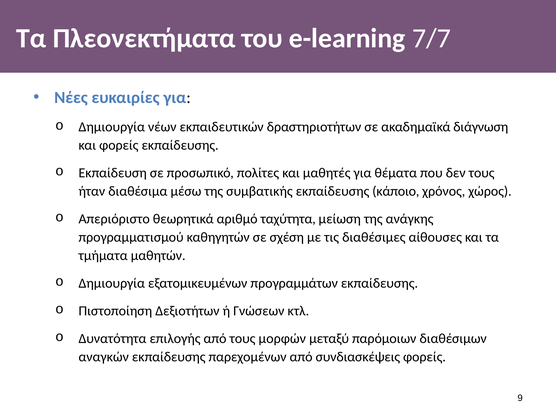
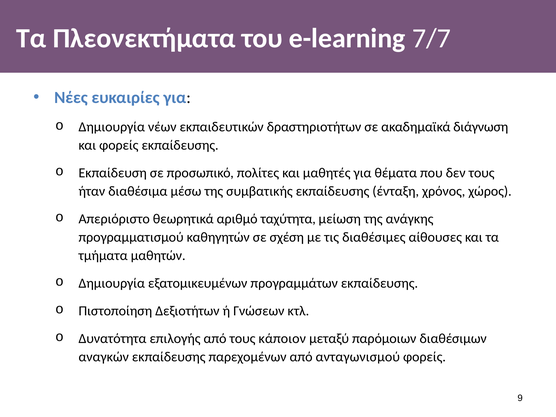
κάποιο: κάποιο -> ένταξη (396, 191)
μορφών: μορφών -> κάποιον (282, 338)
συνδιασκέψεις: συνδιασκέψεις -> ανταγωνισμού (358, 357)
